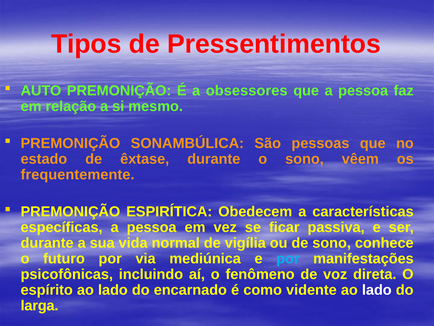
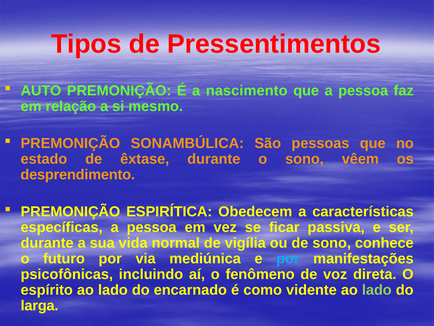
obsessores: obsessores -> nascimento (247, 91)
frequentemente: frequentemente -> desprendimento (78, 175)
lado colour: white -> light green (377, 290)
